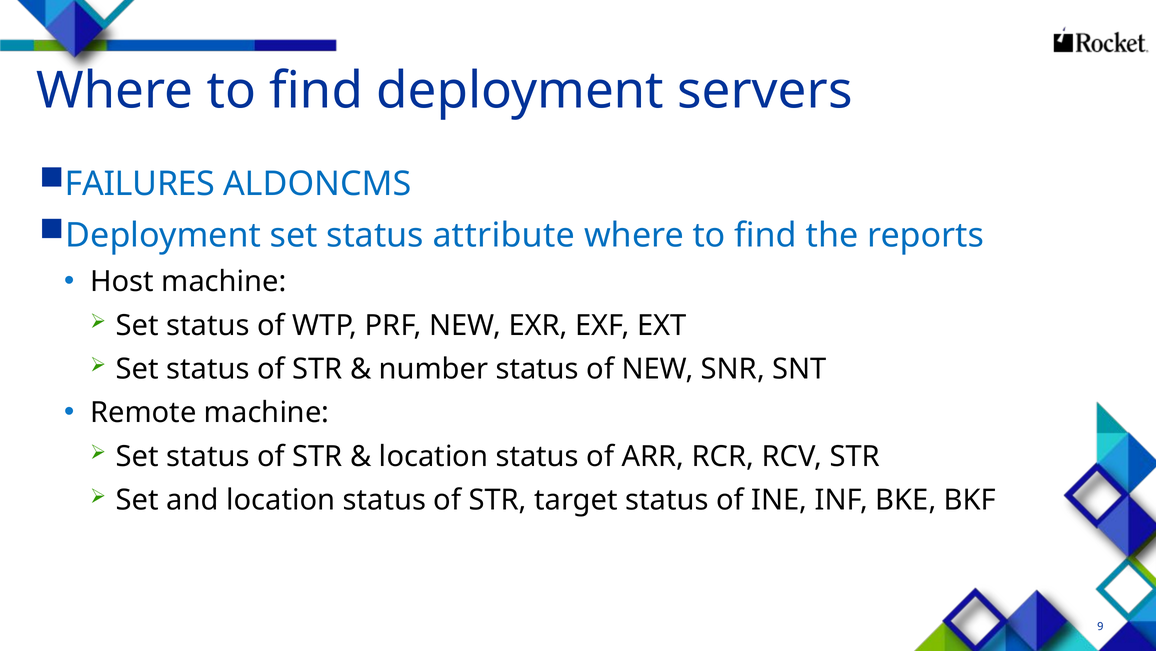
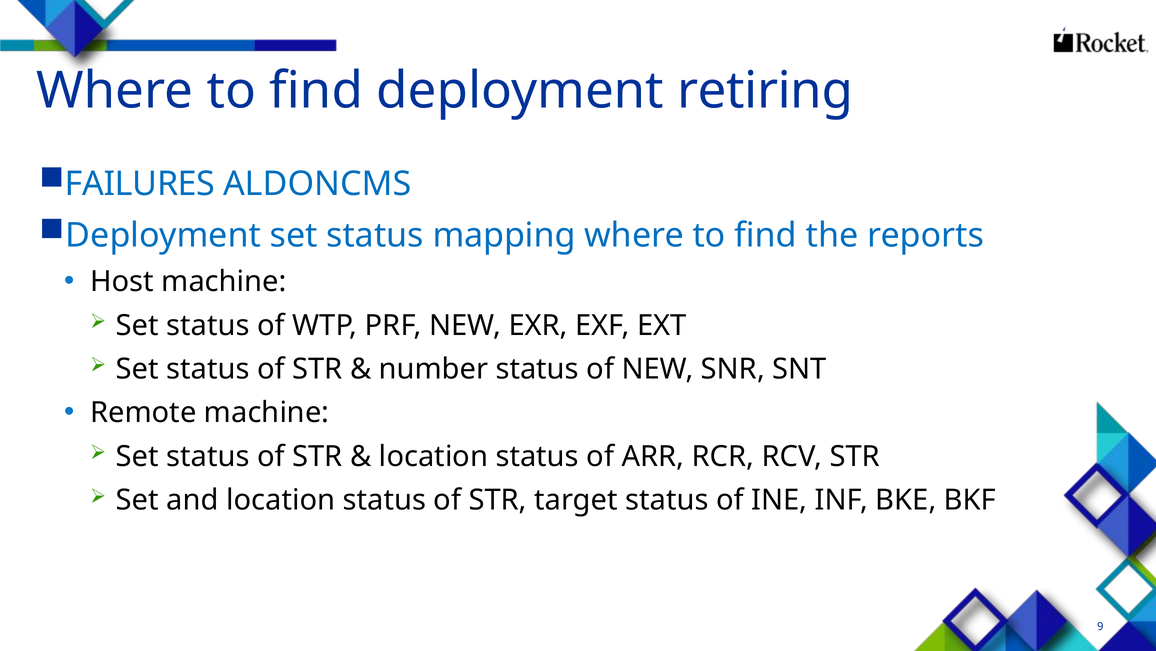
servers: servers -> retiring (765, 91)
attribute: attribute -> mapping (504, 235)
